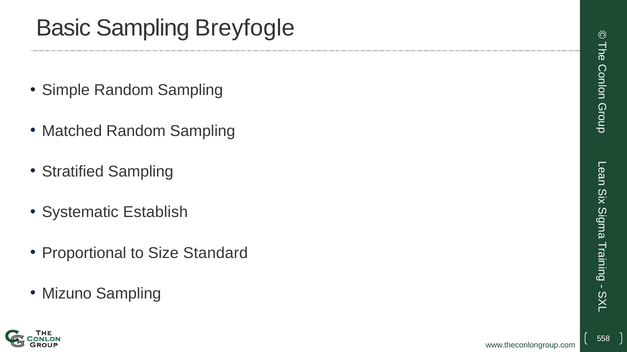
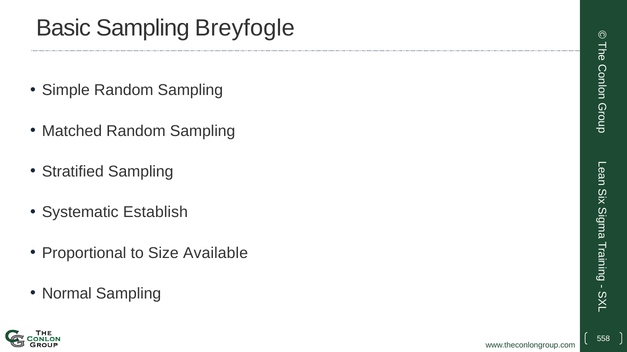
Standard: Standard -> Available (216, 253)
Mizuno: Mizuno -> Normal (67, 294)
